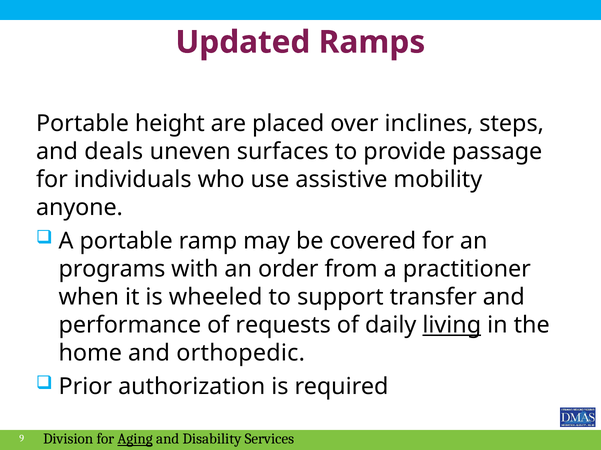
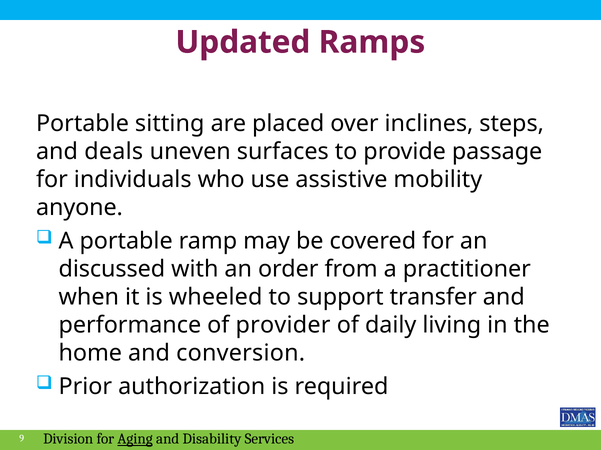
height: height -> sitting (170, 124)
programs: programs -> discussed (112, 270)
requests: requests -> provider (283, 326)
living underline: present -> none (452, 326)
orthopedic: orthopedic -> conversion (241, 354)
